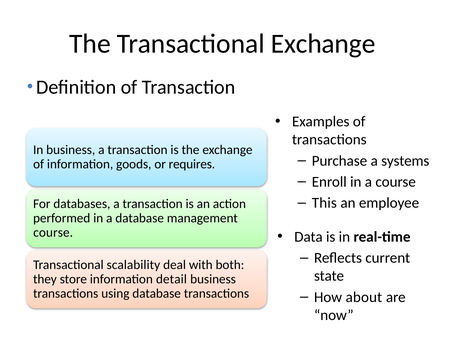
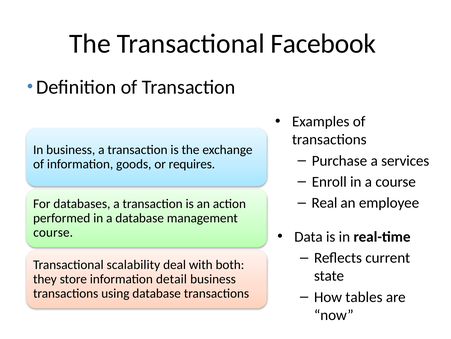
Transactional Exchange: Exchange -> Facebook (323, 44)
systems: systems -> services (405, 160)
This: This -> Real (324, 202)
about: about -> tables (364, 296)
